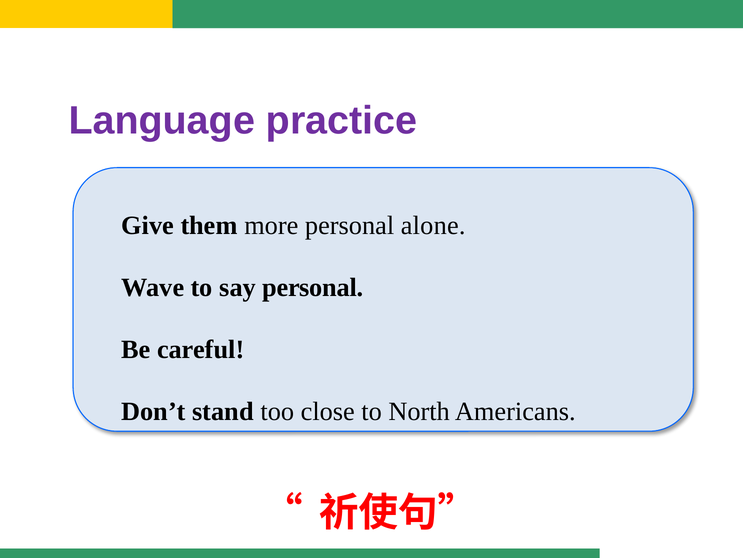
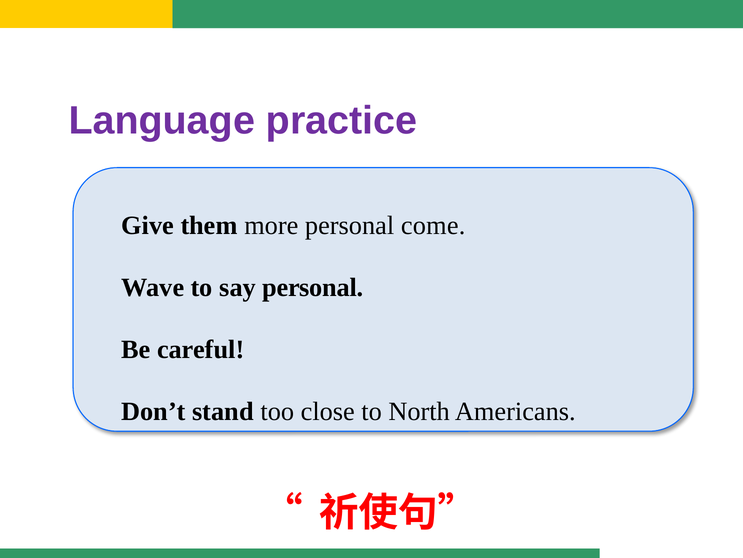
alone: alone -> come (433, 225)
